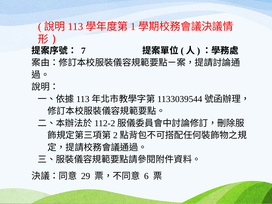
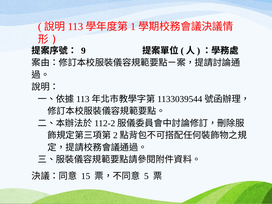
7: 7 -> 9 (83, 51)
29: 29 -> 15 (86, 176)
6: 6 -> 5 (146, 176)
